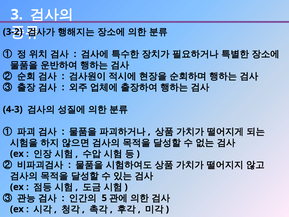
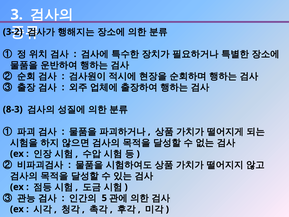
4-3: 4-3 -> 8-3 (13, 109)
